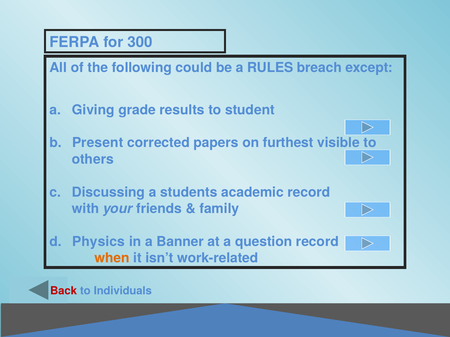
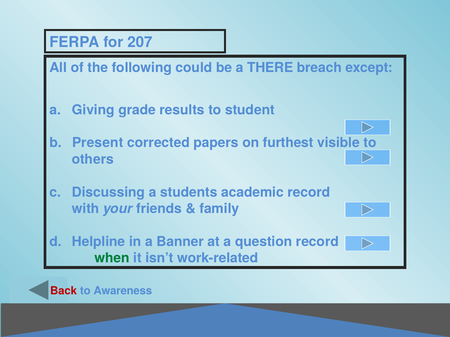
300: 300 -> 207 (140, 42)
RULES: RULES -> THERE (270, 68)
Physics: Physics -> Helpline (99, 242)
when colour: orange -> green (112, 258)
Individuals: Individuals -> Awareness (123, 291)
